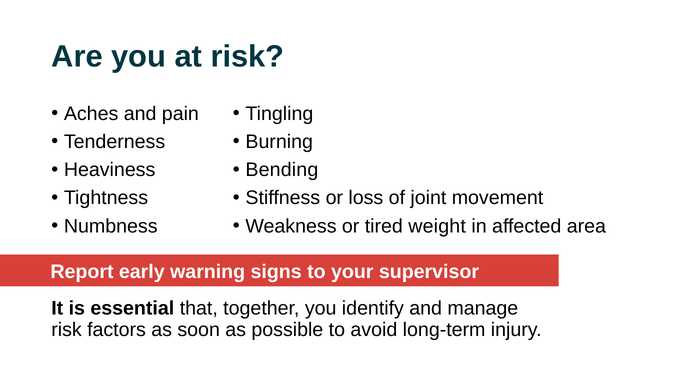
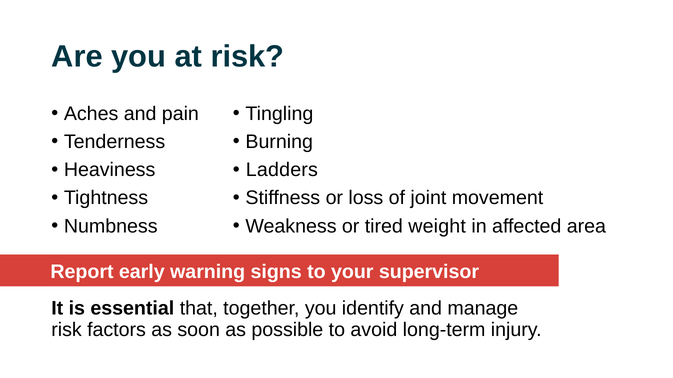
Bending: Bending -> Ladders (282, 170)
